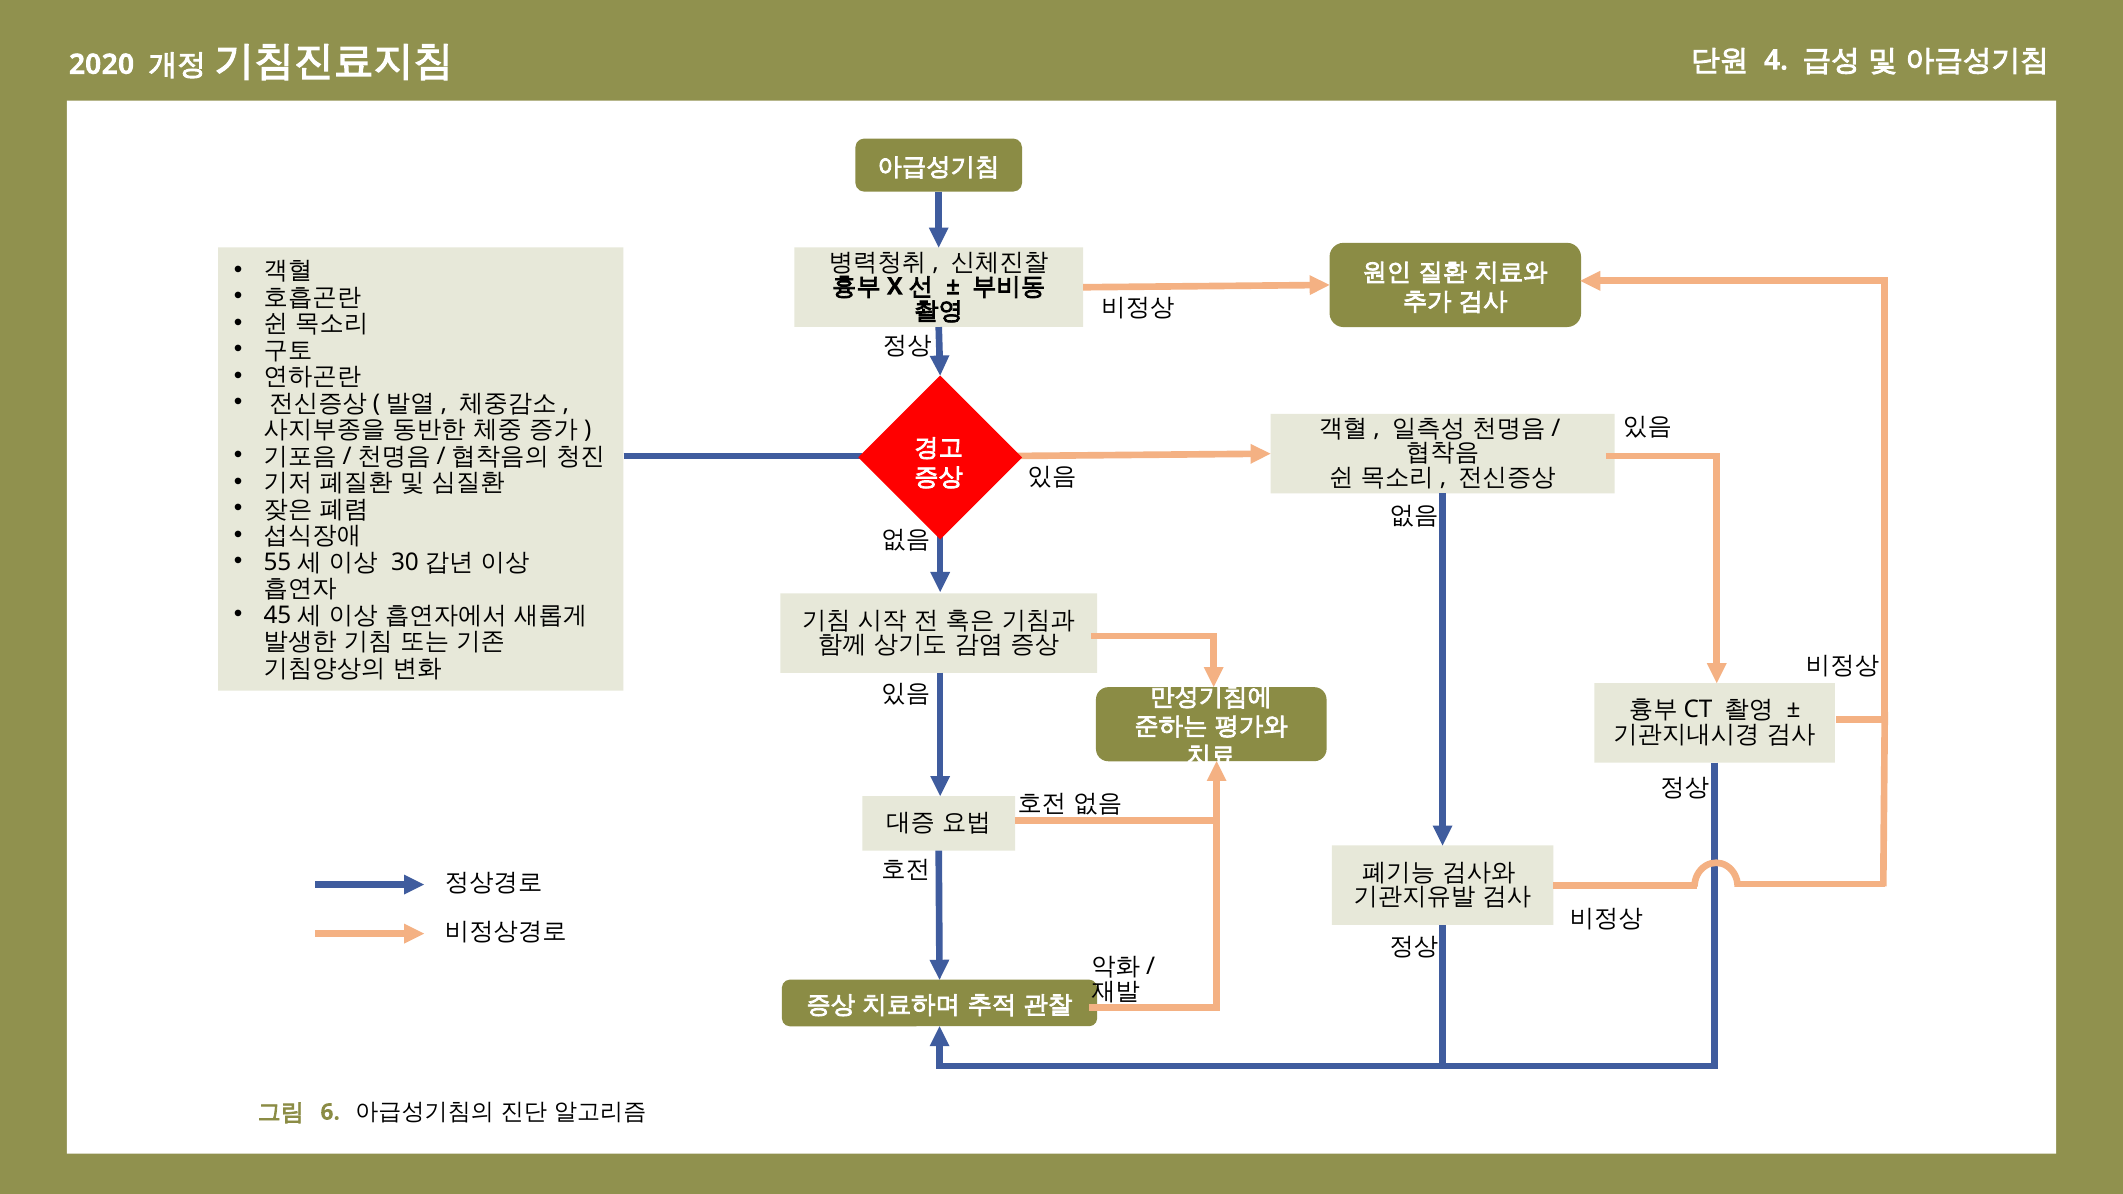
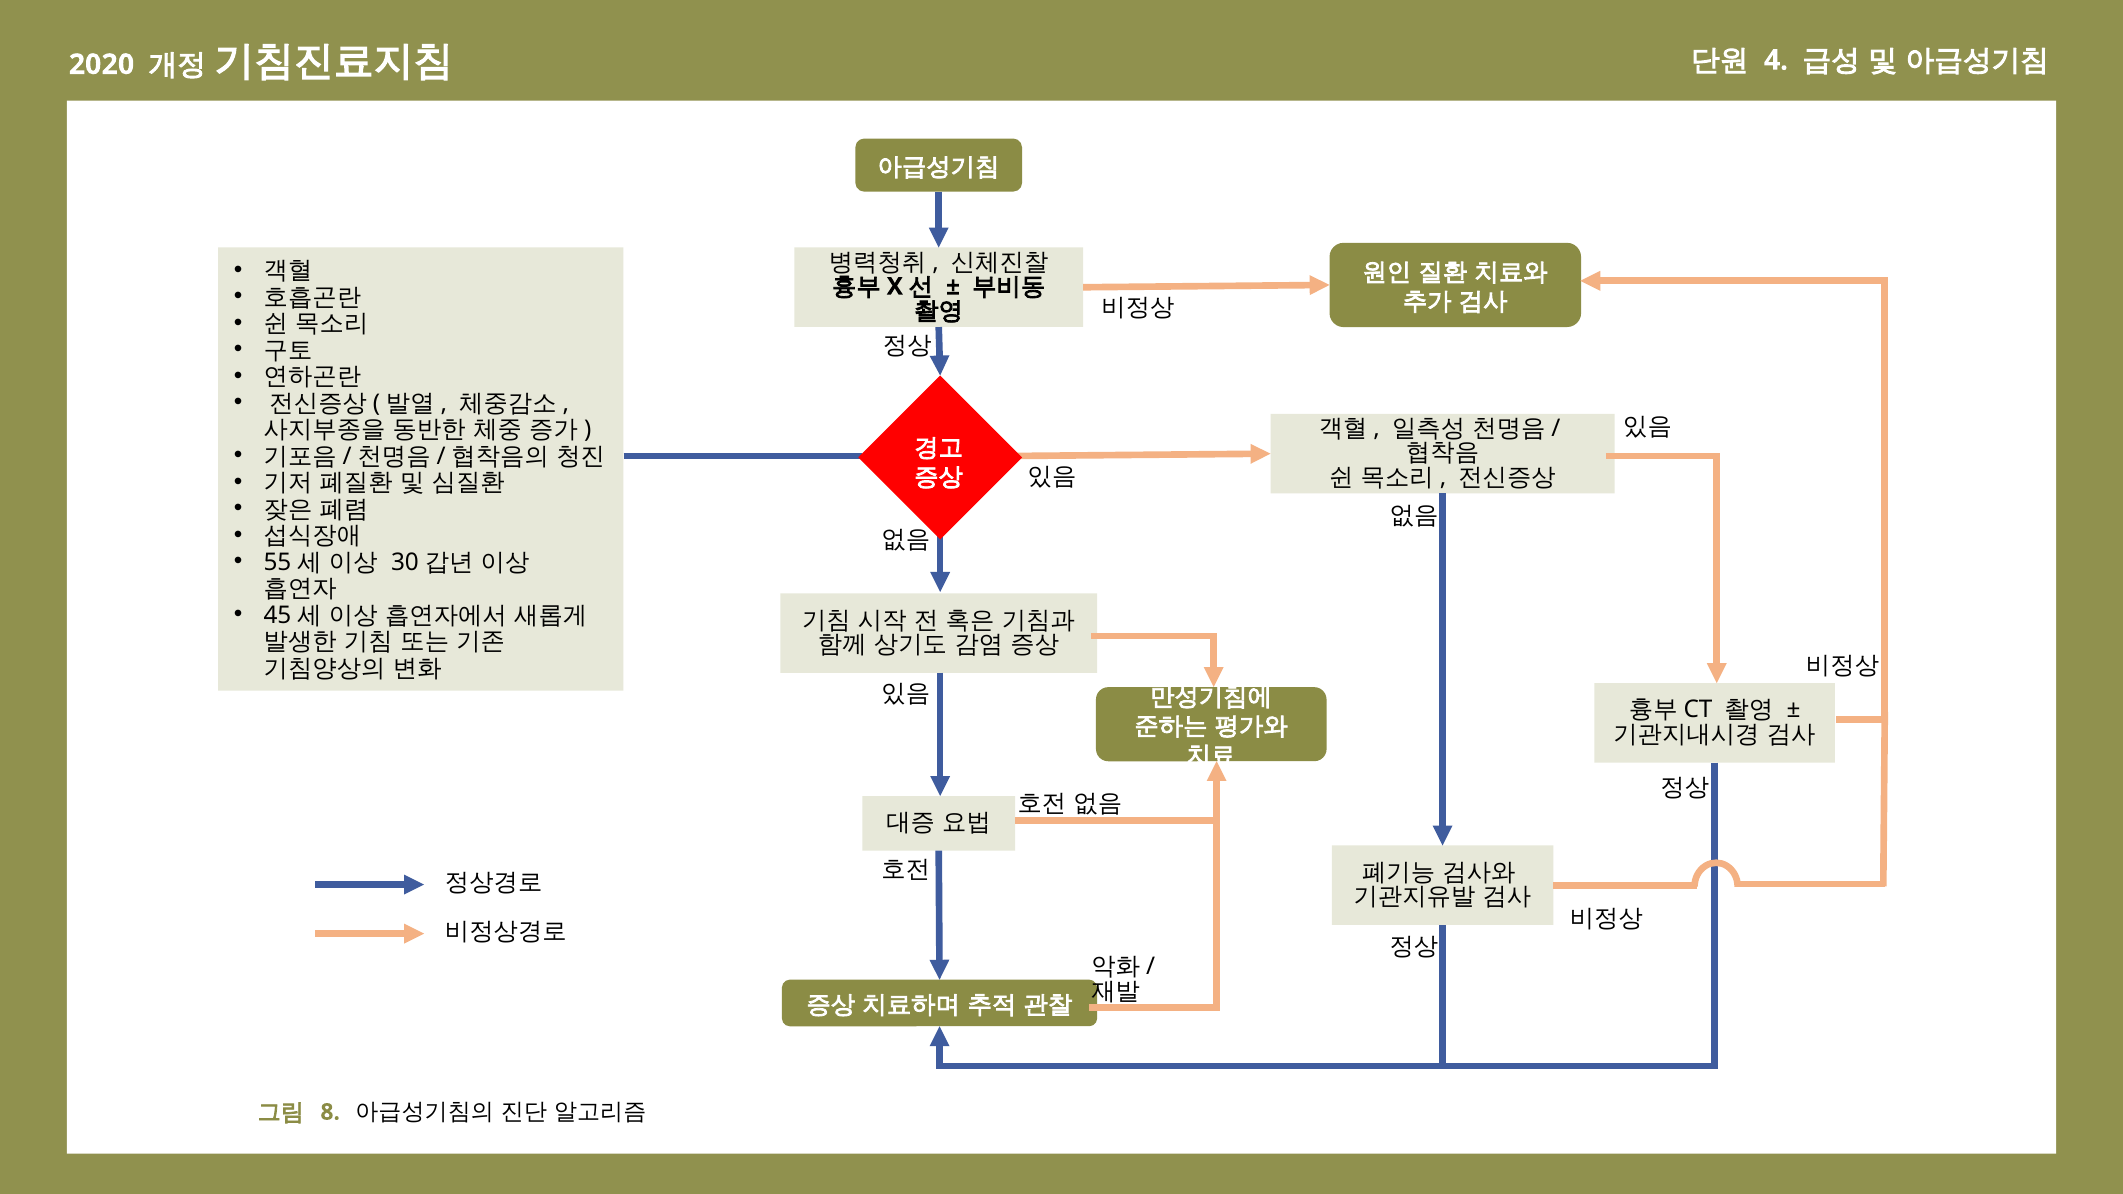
6: 6 -> 8 (330, 1112)
